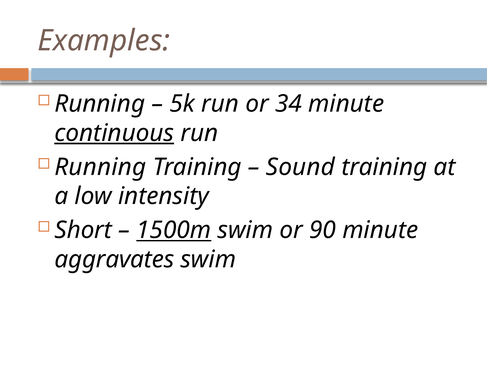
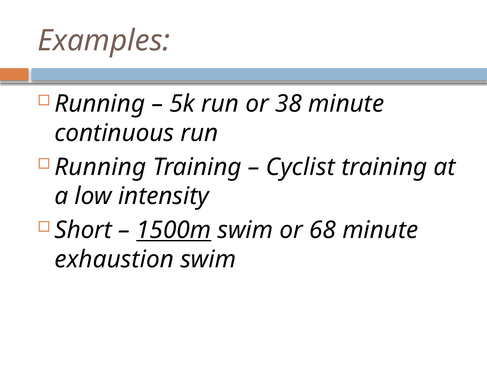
34: 34 -> 38 (288, 104)
continuous underline: present -> none (114, 133)
Sound: Sound -> Cyclist (300, 167)
90: 90 -> 68 (323, 230)
aggravates: aggravates -> exhaustion (114, 260)
